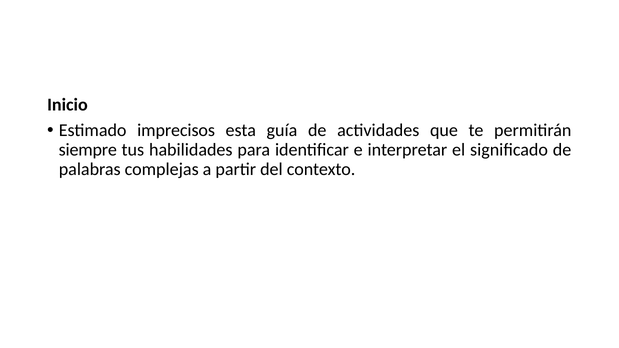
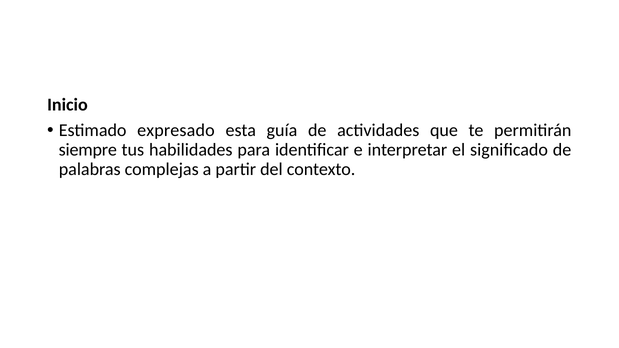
imprecisos: imprecisos -> expresado (176, 131)
